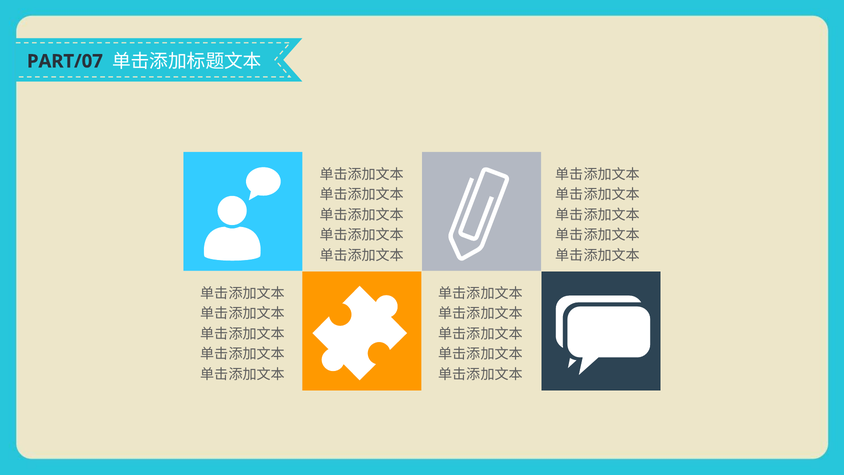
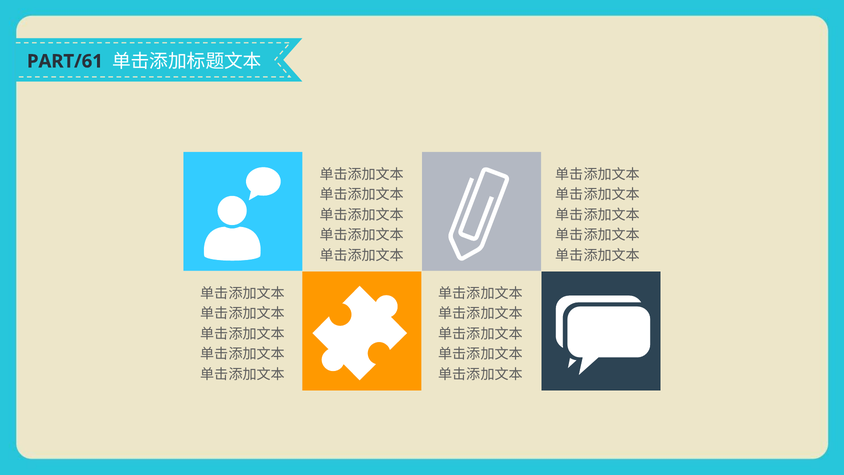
PART/07: PART/07 -> PART/61 (65, 61)
